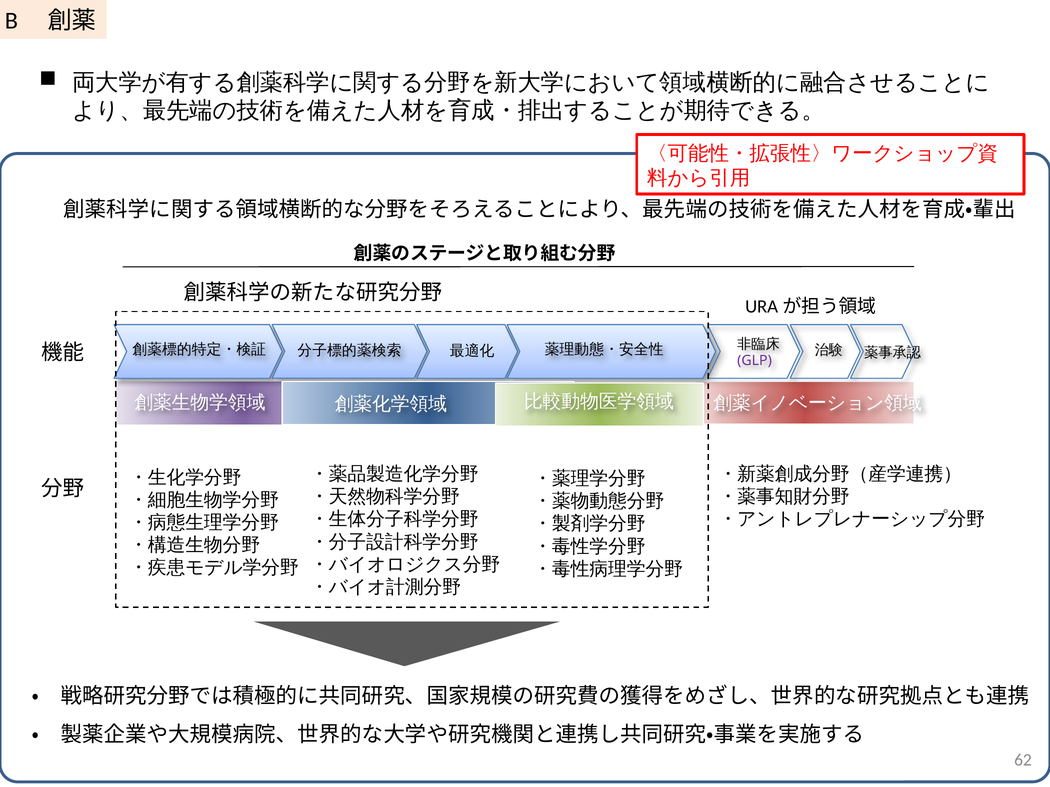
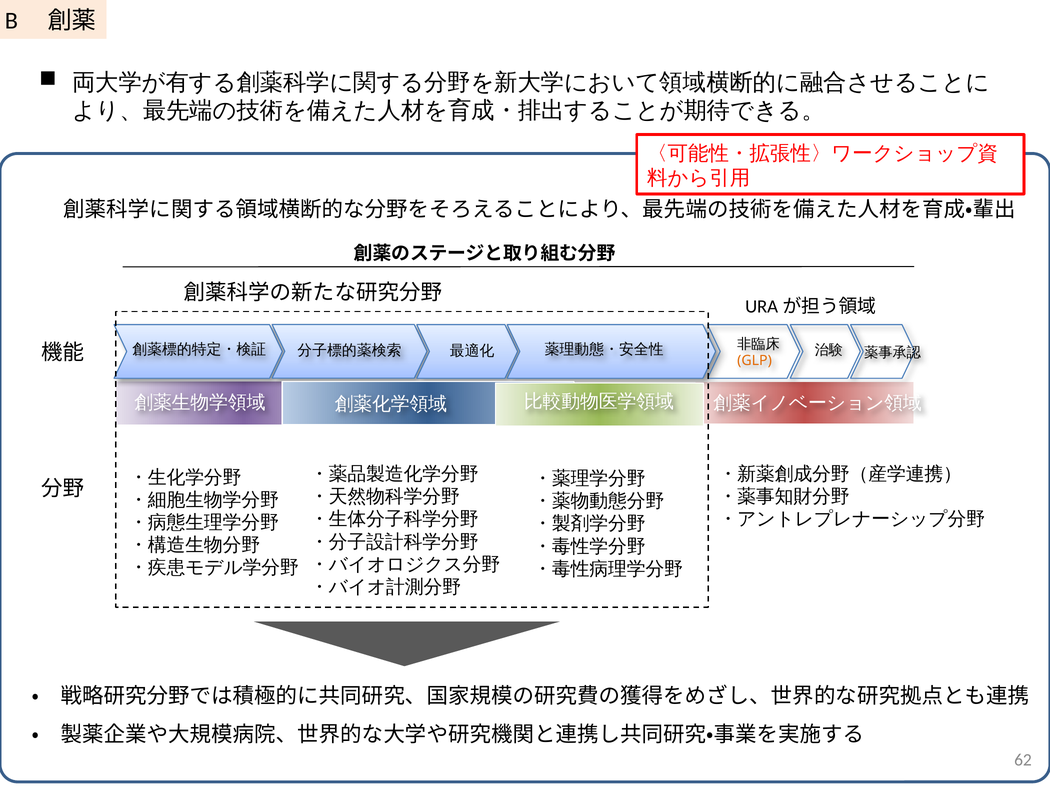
GLP colour: purple -> orange (755, 361)
